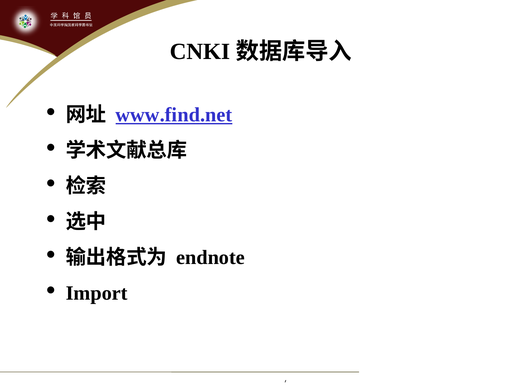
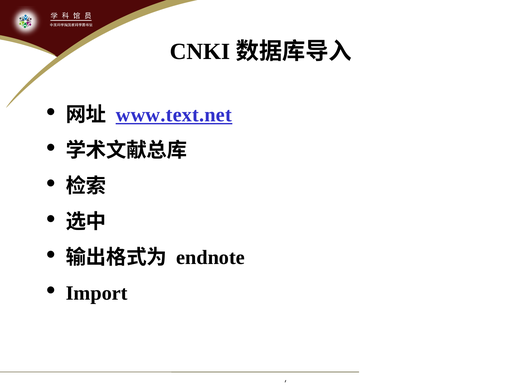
www.find.net: www.find.net -> www.text.net (174, 115)
